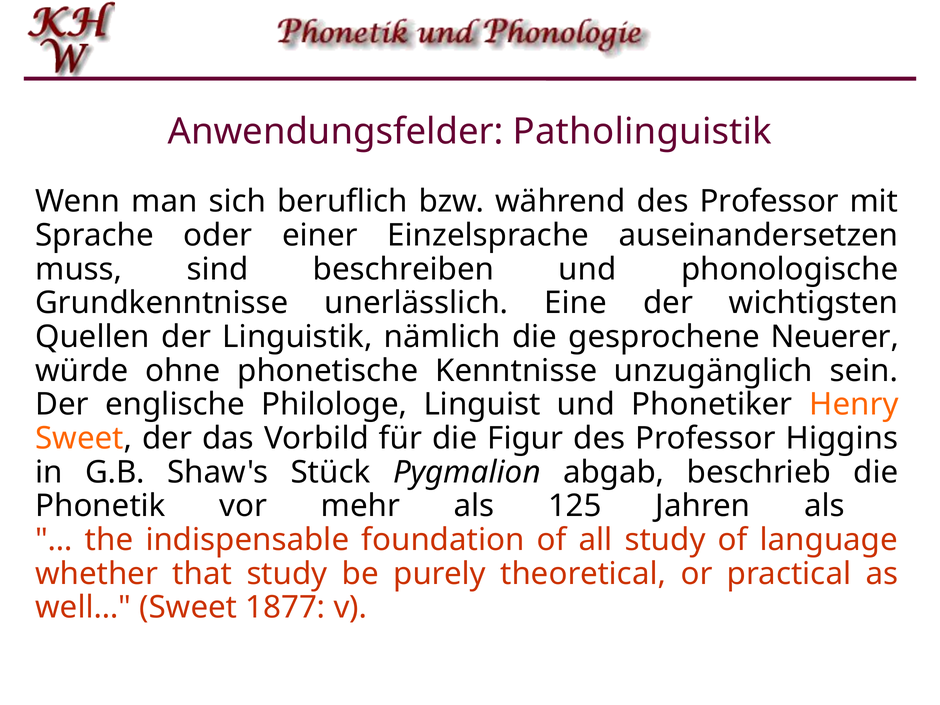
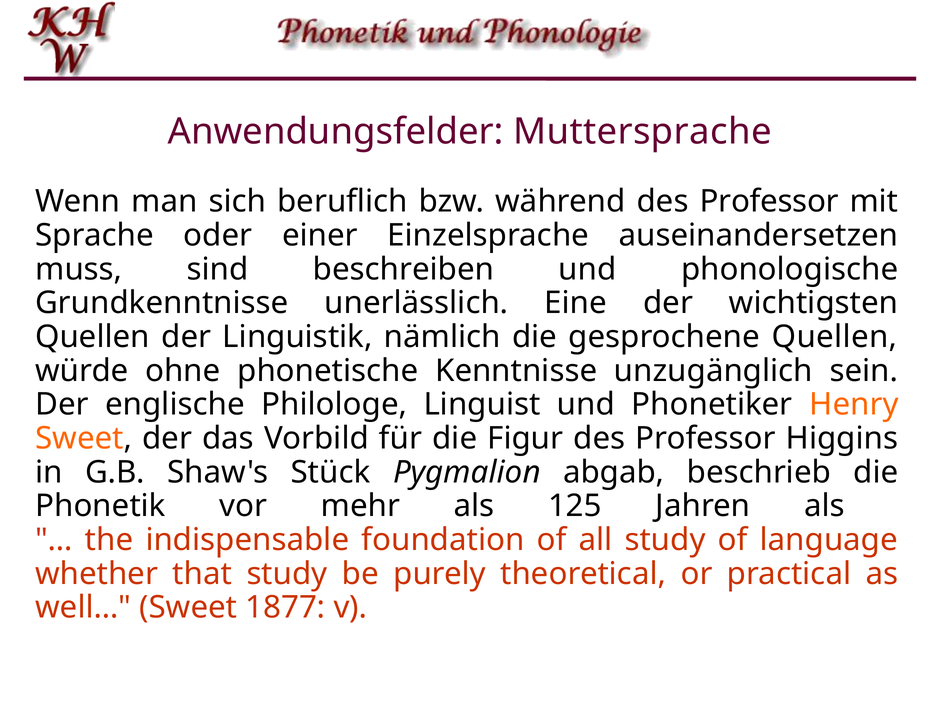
Patholinguistik: Patholinguistik -> Muttersprache (642, 132)
gesprochene Neuerer: Neuerer -> Quellen (835, 337)
